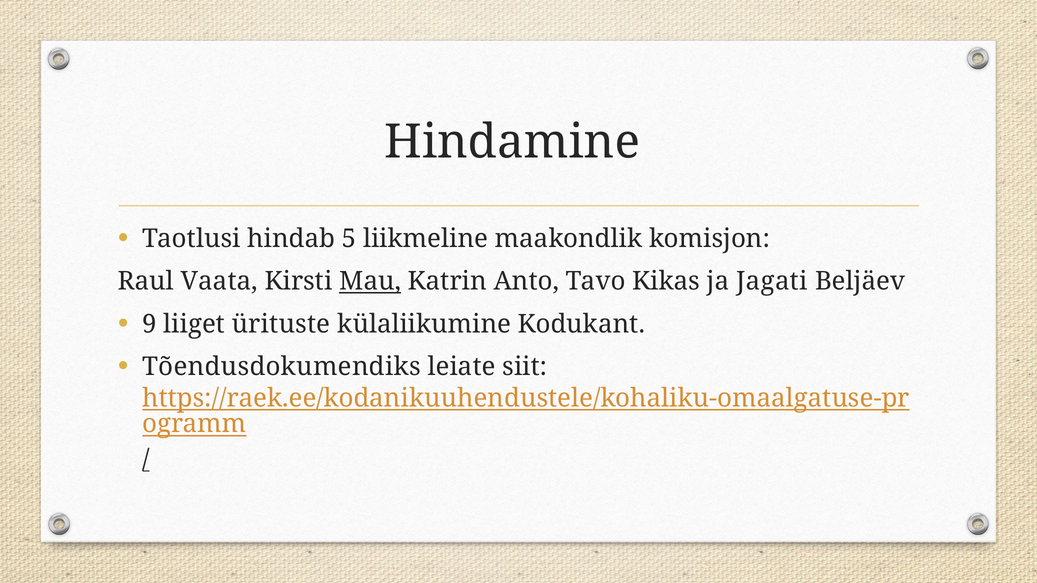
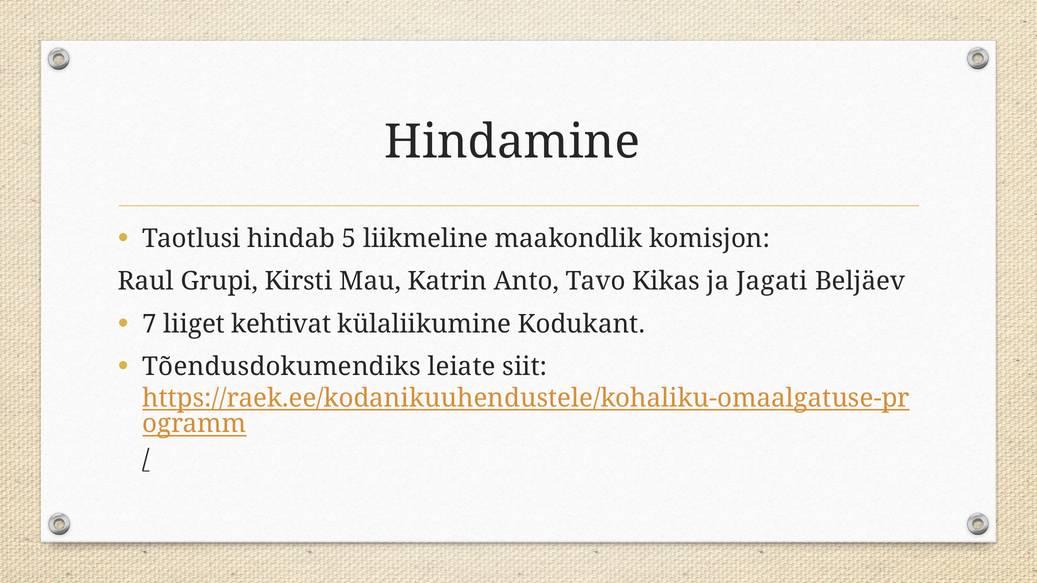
Vaata: Vaata -> Grupi (219, 282)
Mau underline: present -> none (370, 282)
9: 9 -> 7 (150, 324)
ürituste: ürituste -> kehtivat (281, 324)
